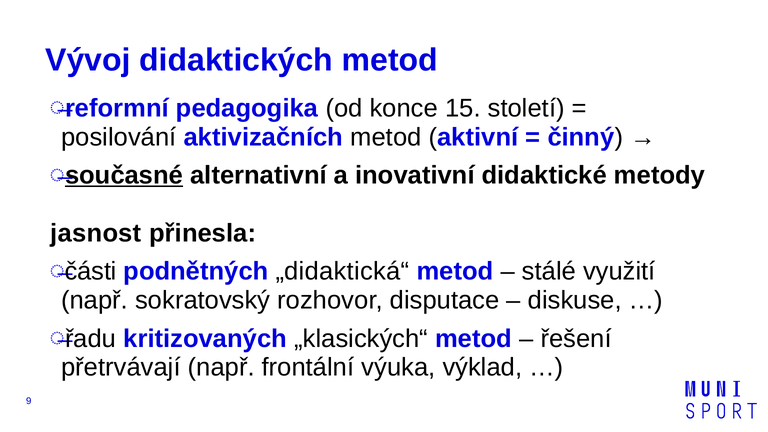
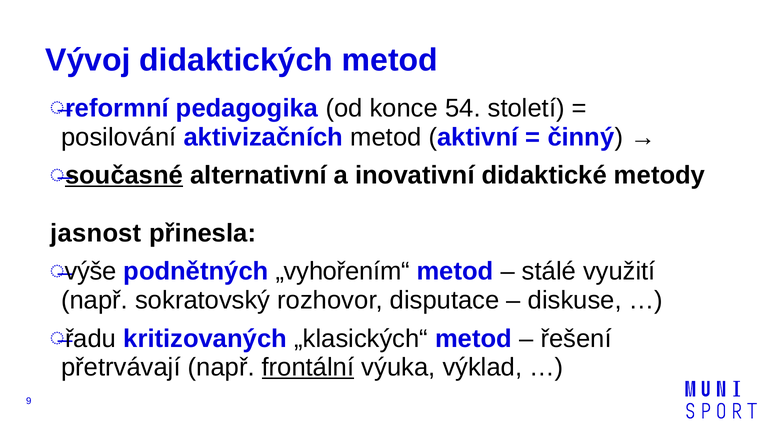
15: 15 -> 54 (463, 108)
části: části -> výše (91, 271)
„didaktická“: „didaktická“ -> „vyhořením“ (343, 271)
frontální underline: none -> present (308, 367)
